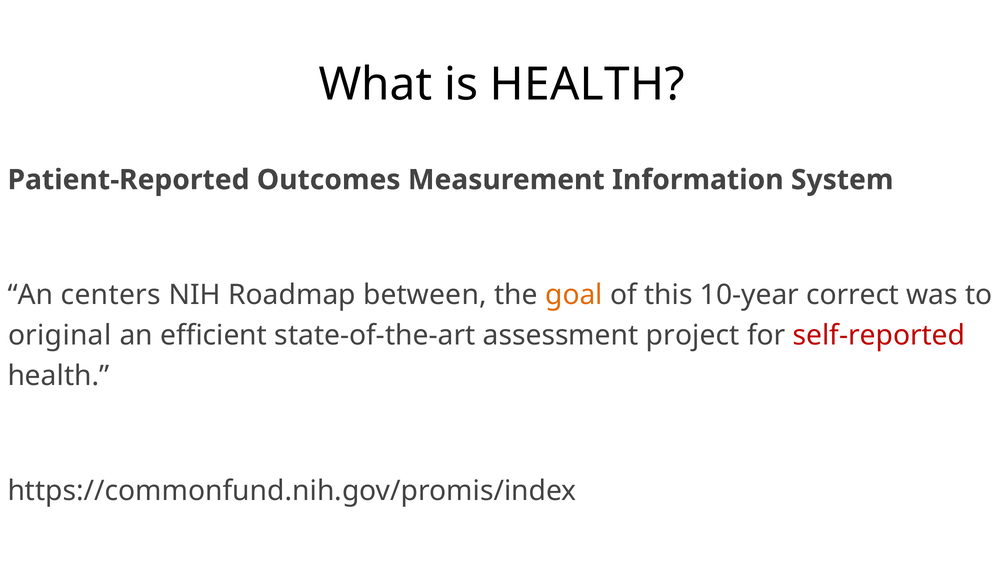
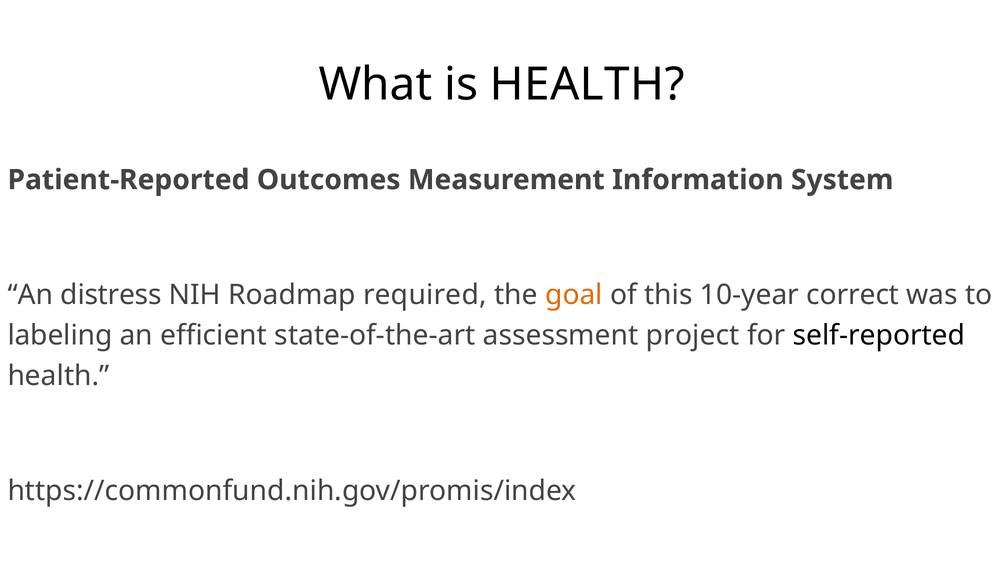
centers: centers -> distress (111, 295)
between: between -> required (425, 295)
original: original -> labeling (60, 335)
self-reported colour: red -> black (879, 335)
